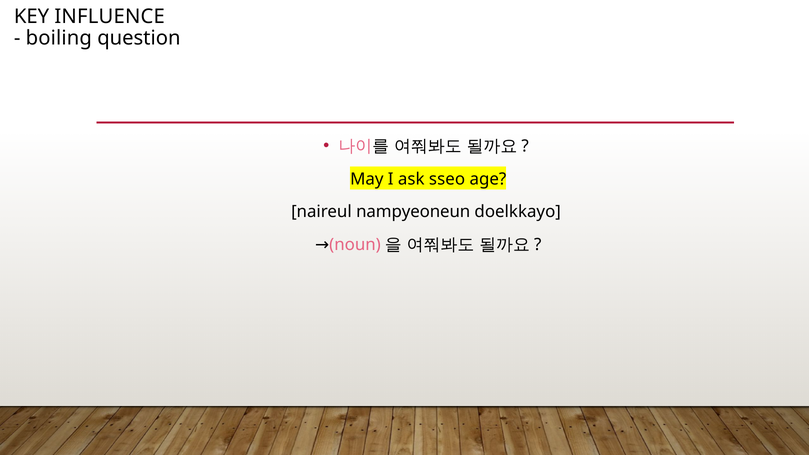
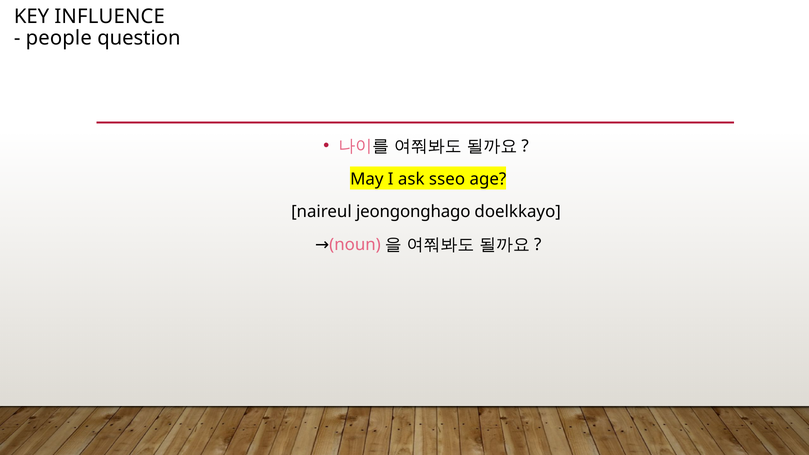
boiling: boiling -> people (59, 38)
nampyeoneun: nampyeoneun -> jeongonghago (413, 212)
